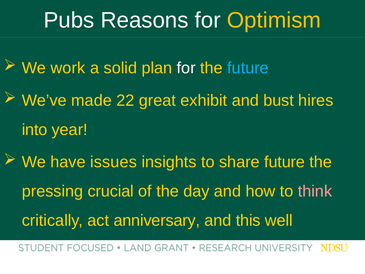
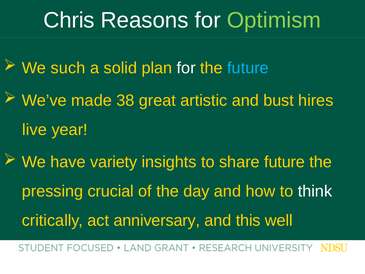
Pubs: Pubs -> Chris (69, 20)
Optimism colour: yellow -> light green (274, 20)
work: work -> such (68, 68)
22: 22 -> 38 (125, 100)
exhibit: exhibit -> artistic (204, 100)
into: into -> live (34, 130)
issues: issues -> variety (114, 162)
think colour: pink -> white (315, 191)
